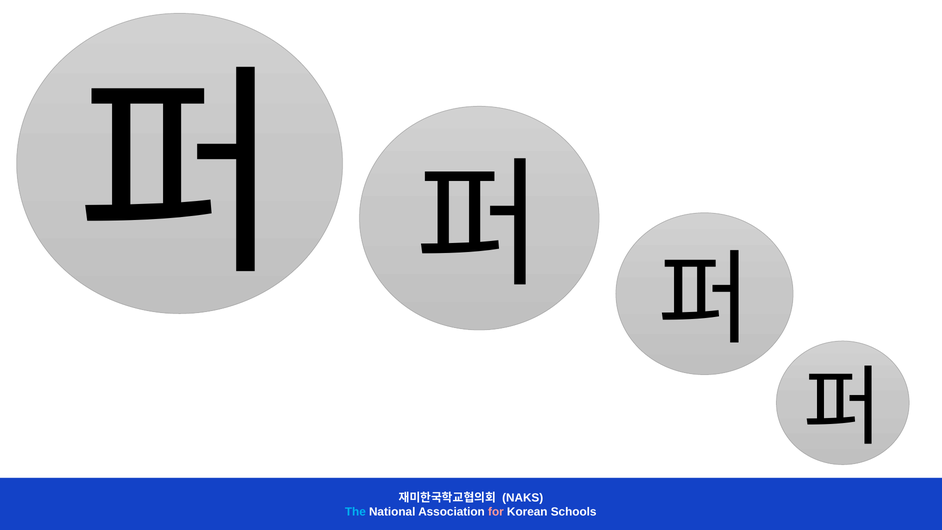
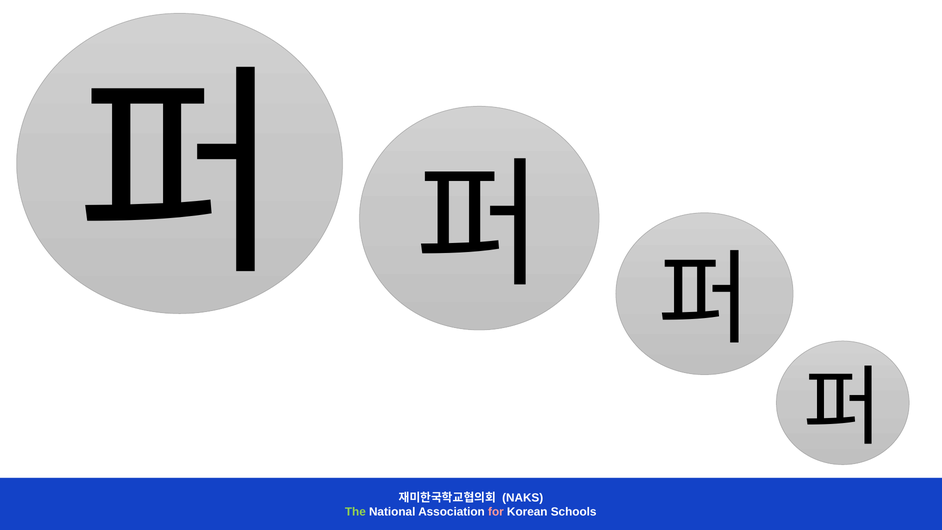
The colour: light blue -> light green (355, 512)
